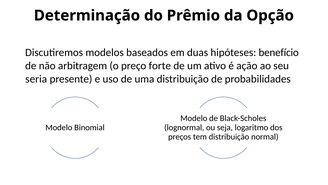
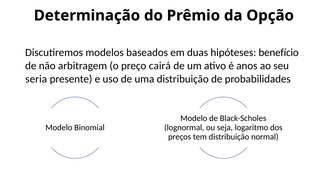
forte: forte -> cairá (160, 66)
ação: ação -> anos (247, 66)
